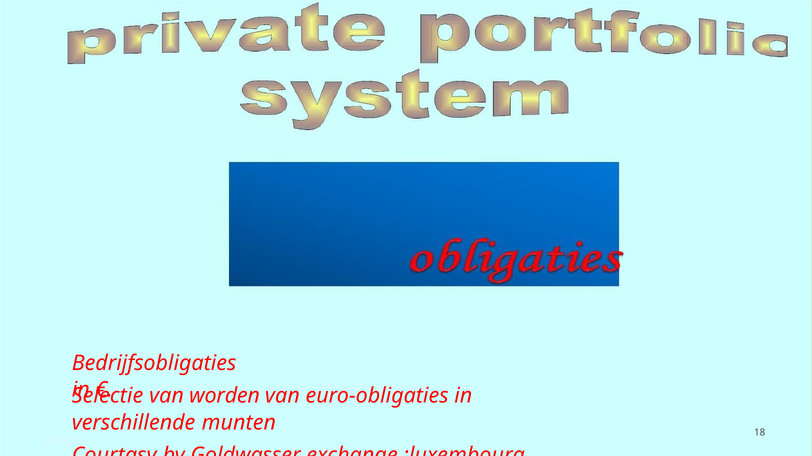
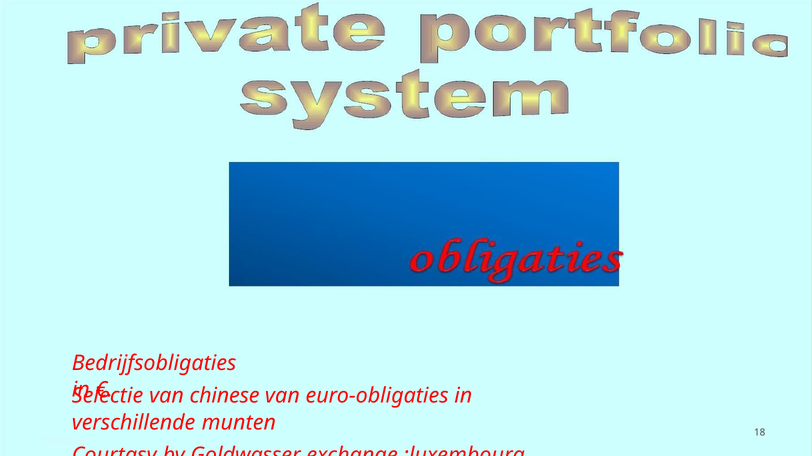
worden: worden -> chinese (225, 396)
